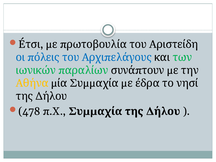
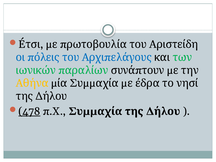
478 underline: none -> present (29, 111)
